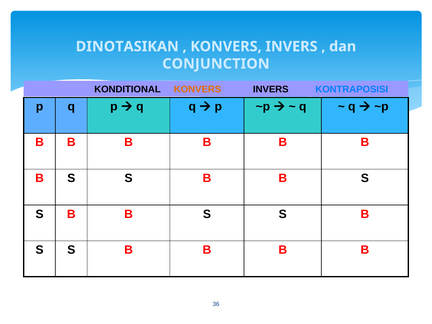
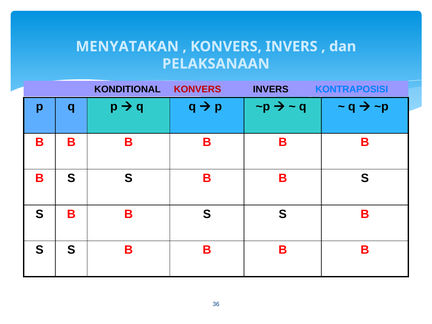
DINOTASIKAN: DINOTASIKAN -> MENYATAKAN (127, 47)
CONJUNCTION: CONJUNCTION -> PELAKSANAAN (216, 64)
KONVERS colour: orange -> red (198, 89)
